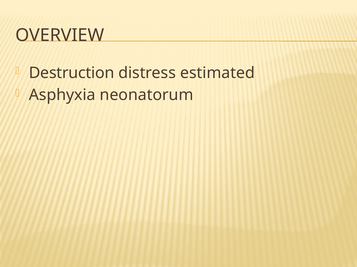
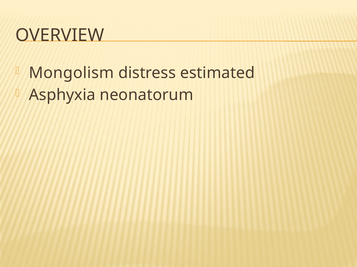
Destruction: Destruction -> Mongolism (71, 73)
